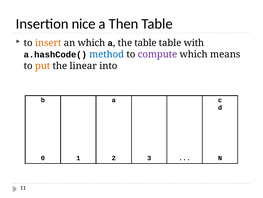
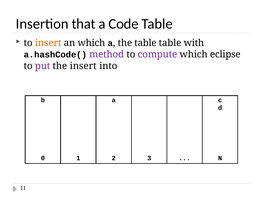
nice: nice -> that (84, 24)
Then: Then -> Code (124, 24)
method colour: blue -> purple (107, 54)
means: means -> eclipse (225, 54)
put colour: orange -> purple (43, 66)
the linear: linear -> insert (83, 66)
